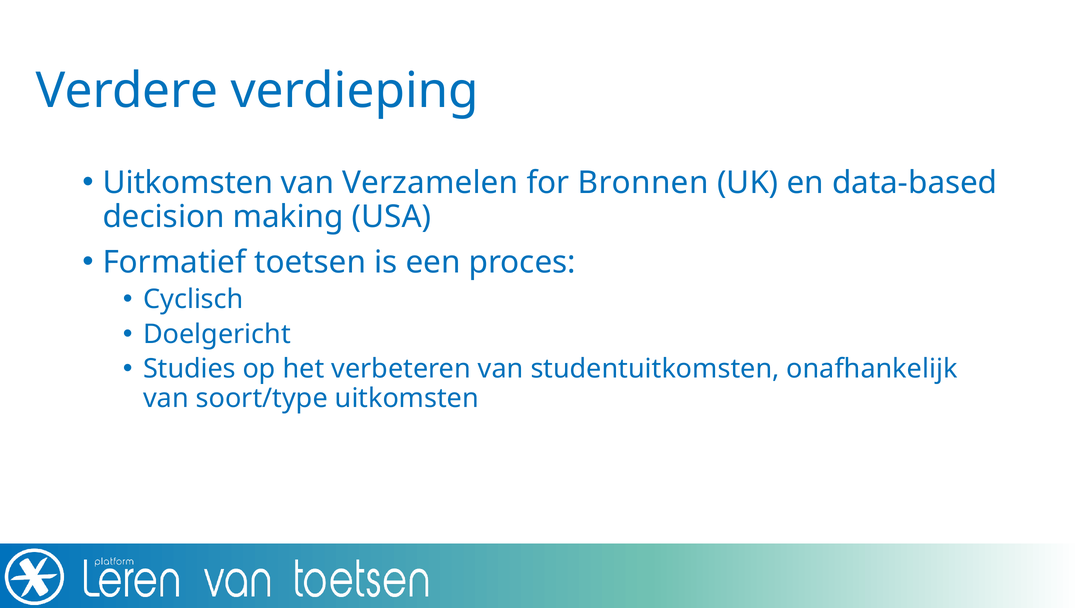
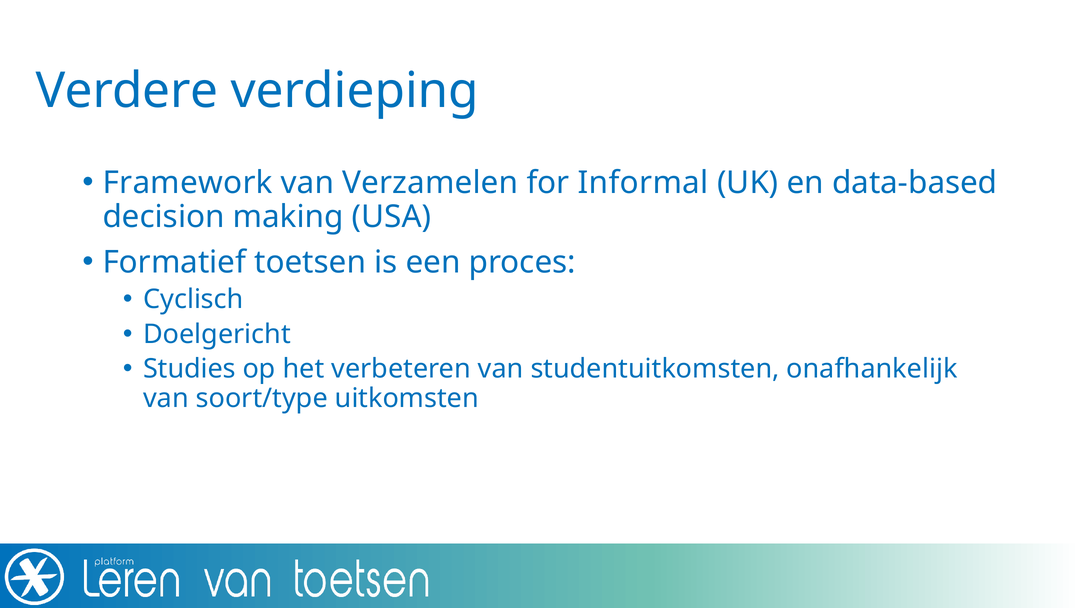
Uitkomsten: Uitkomsten -> Framework (188, 183)
Bronnen: Bronnen -> Informal (643, 183)
